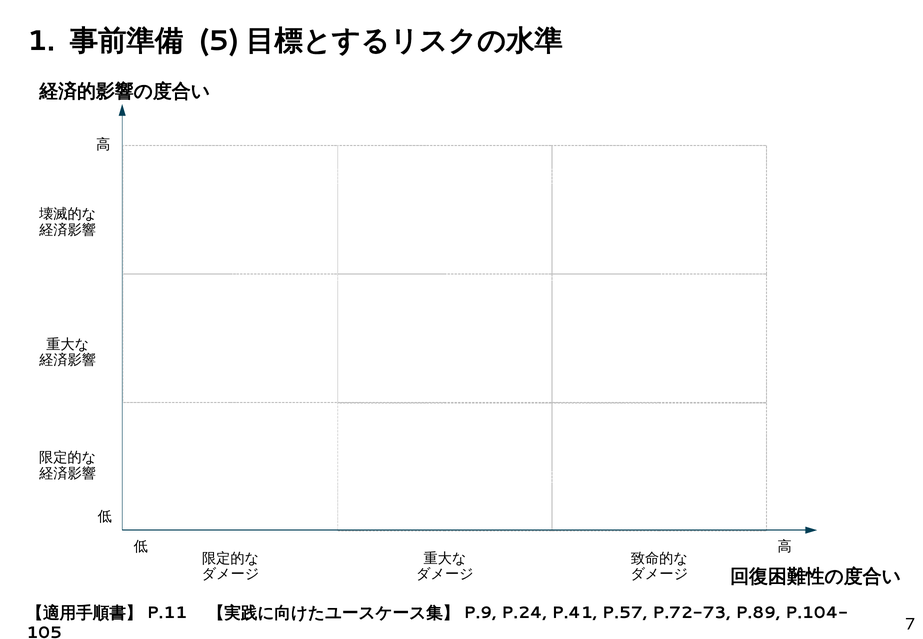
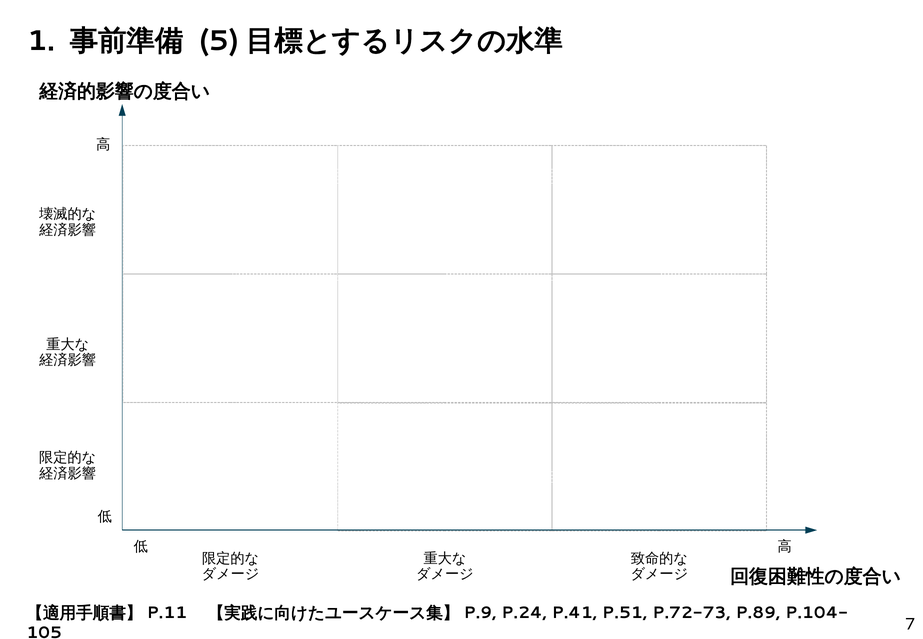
P.57: P.57 -> P.51 (625, 613)
